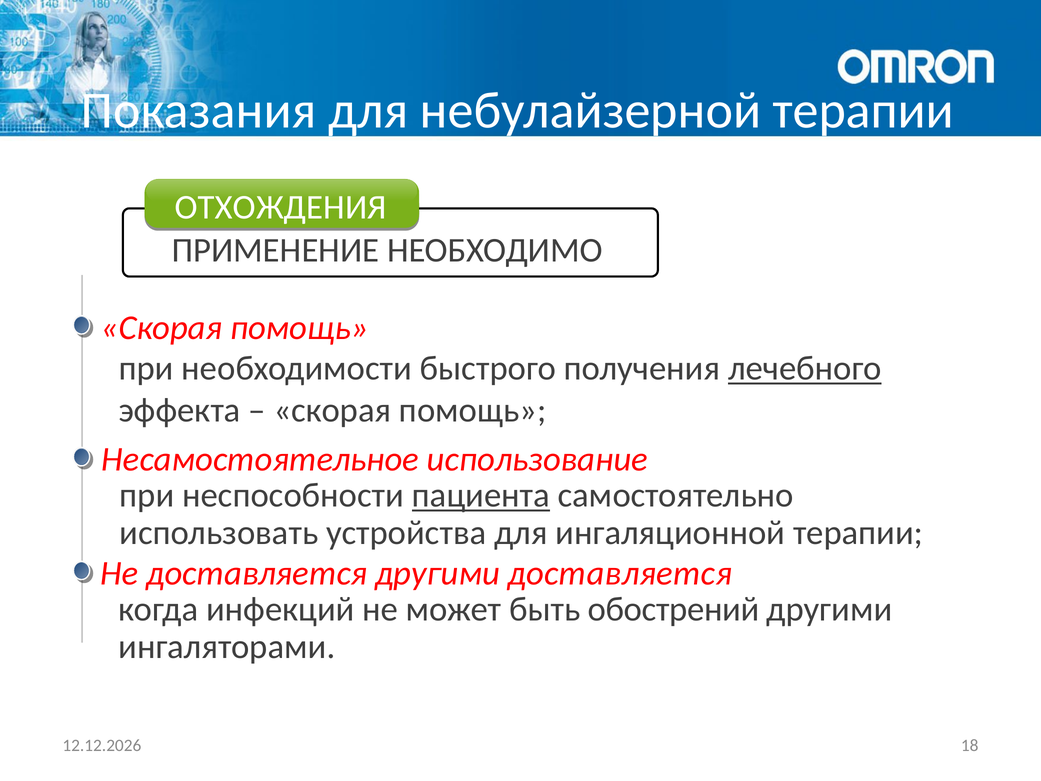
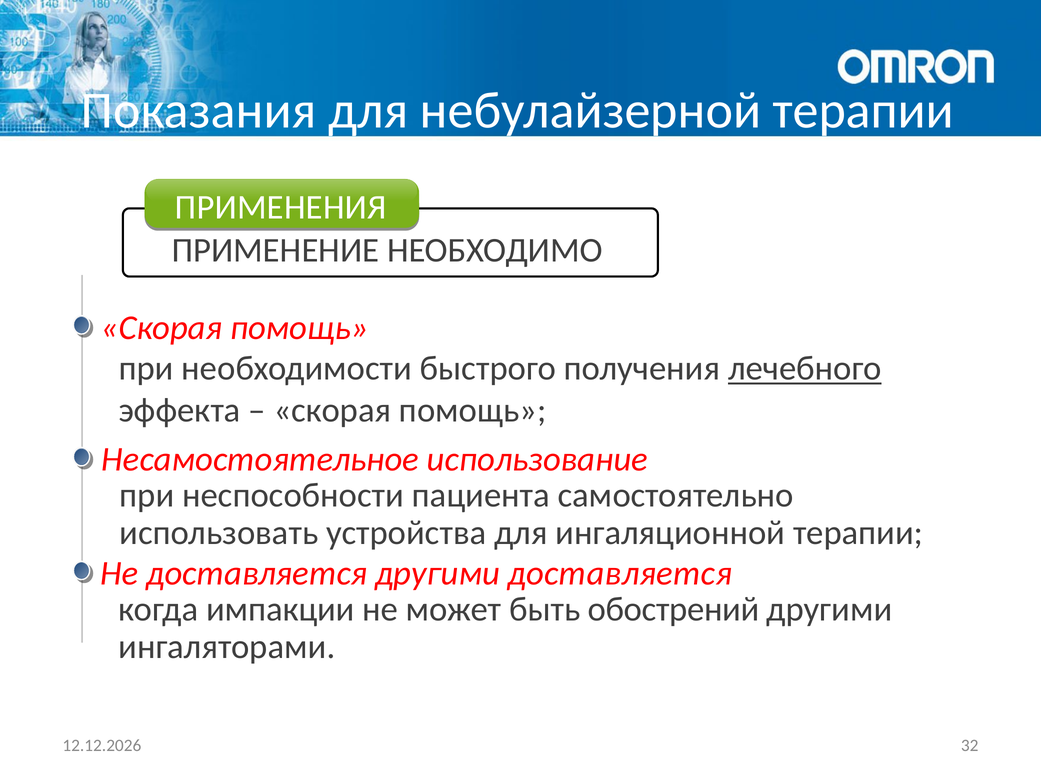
ОТХОЖДЕНИЯ: ОТХОЖДЕНИЯ -> ПРИМЕНЕНИЯ (281, 207)
пациента underline: present -> none (481, 495)
инфекций: инфекций -> импакции (280, 609)
18: 18 -> 32 (970, 745)
